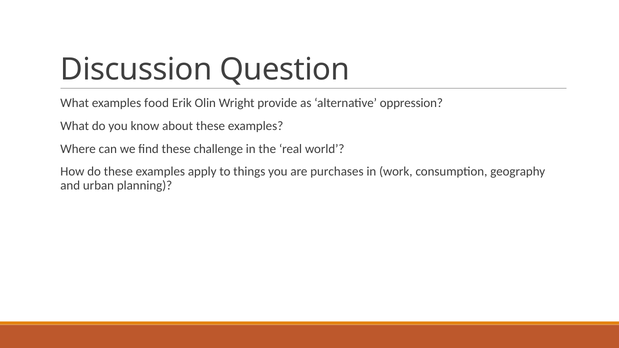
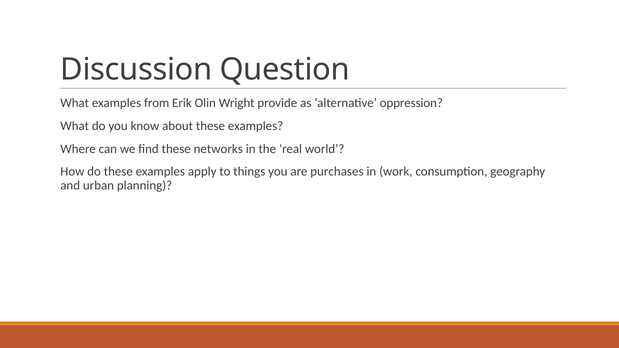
food: food -> from (157, 103)
challenge: challenge -> networks (218, 149)
